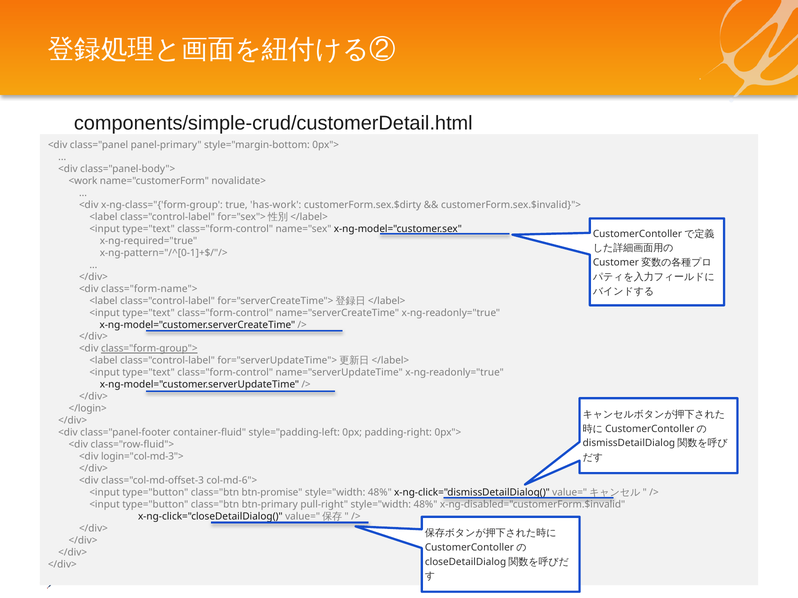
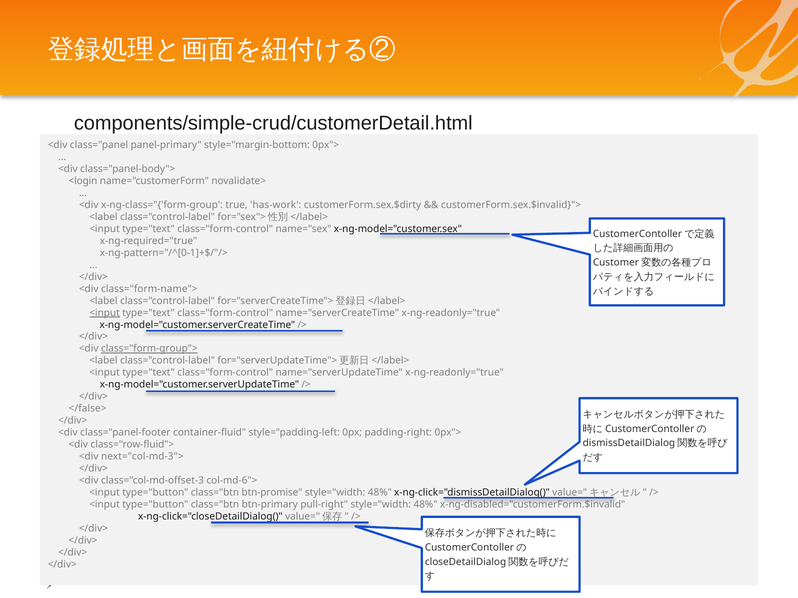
<work: <work -> <login (83, 181)
<input underline: none -> present (105, 313)
</login>: </login> -> </false> (88, 409)
login="col-md-3">: login="col-md-3"> -> next="col-md-3"> (142, 457)
